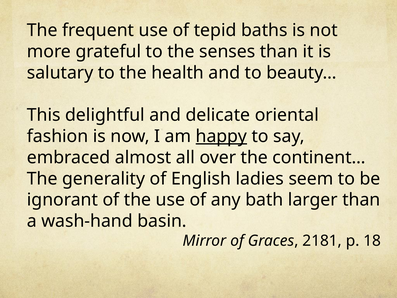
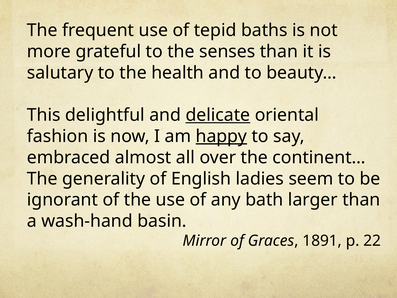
delicate underline: none -> present (218, 115)
2181: 2181 -> 1891 (322, 241)
18: 18 -> 22 (372, 241)
